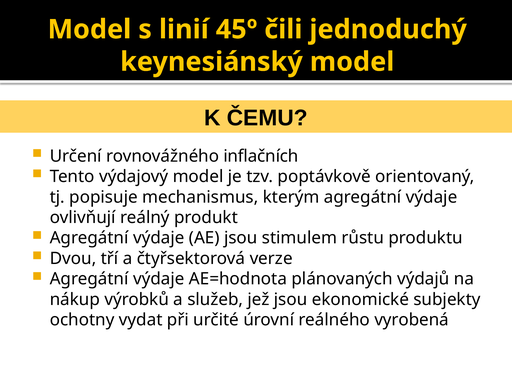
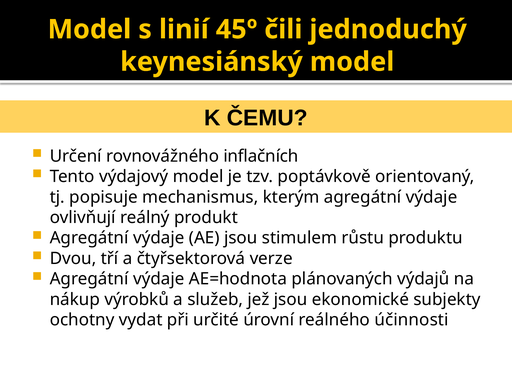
vyrobená: vyrobená -> účinnosti (412, 320)
